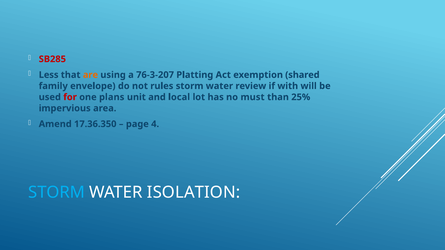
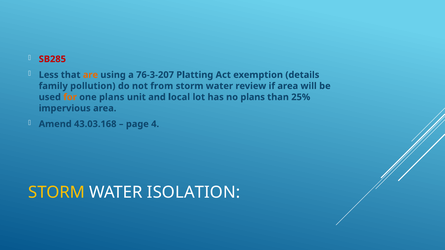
shared: shared -> details (302, 75)
envelope: envelope -> pollution (93, 86)
rules: rules -> from (162, 86)
if with: with -> area (288, 86)
for colour: red -> orange (70, 97)
no must: must -> plans (253, 97)
17.36.350: 17.36.350 -> 43.03.168 (95, 124)
STORM colour: light blue -> yellow (57, 192)
